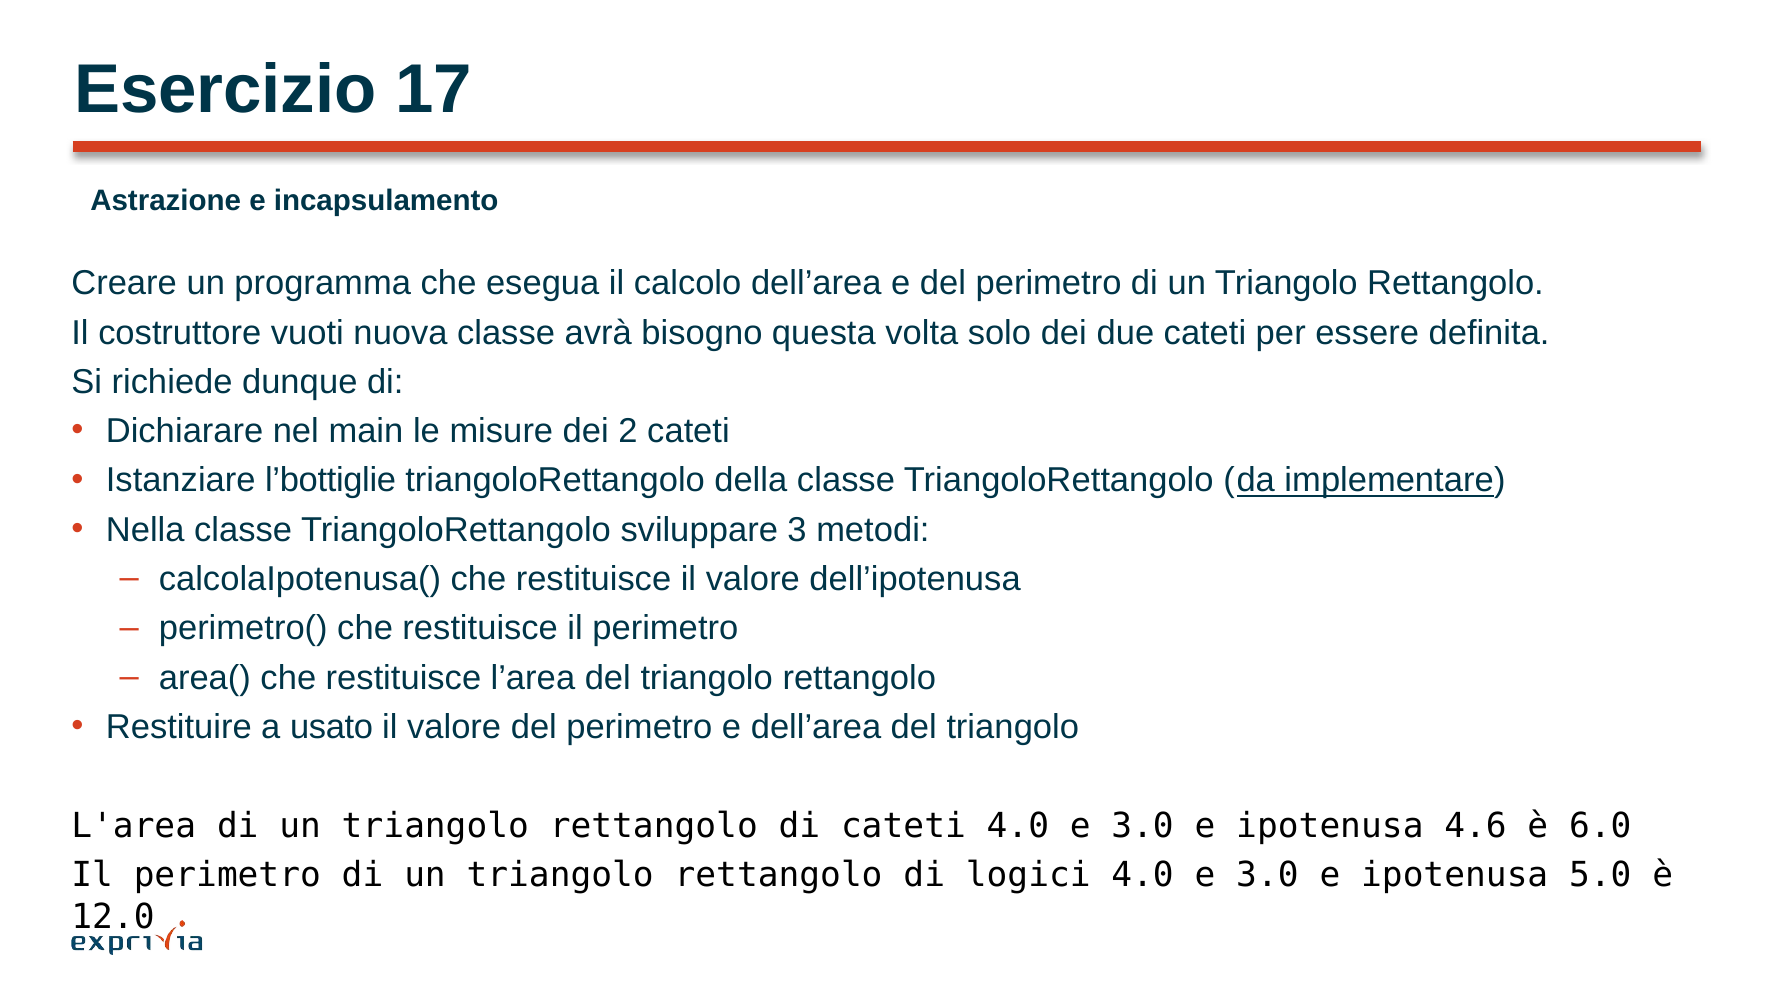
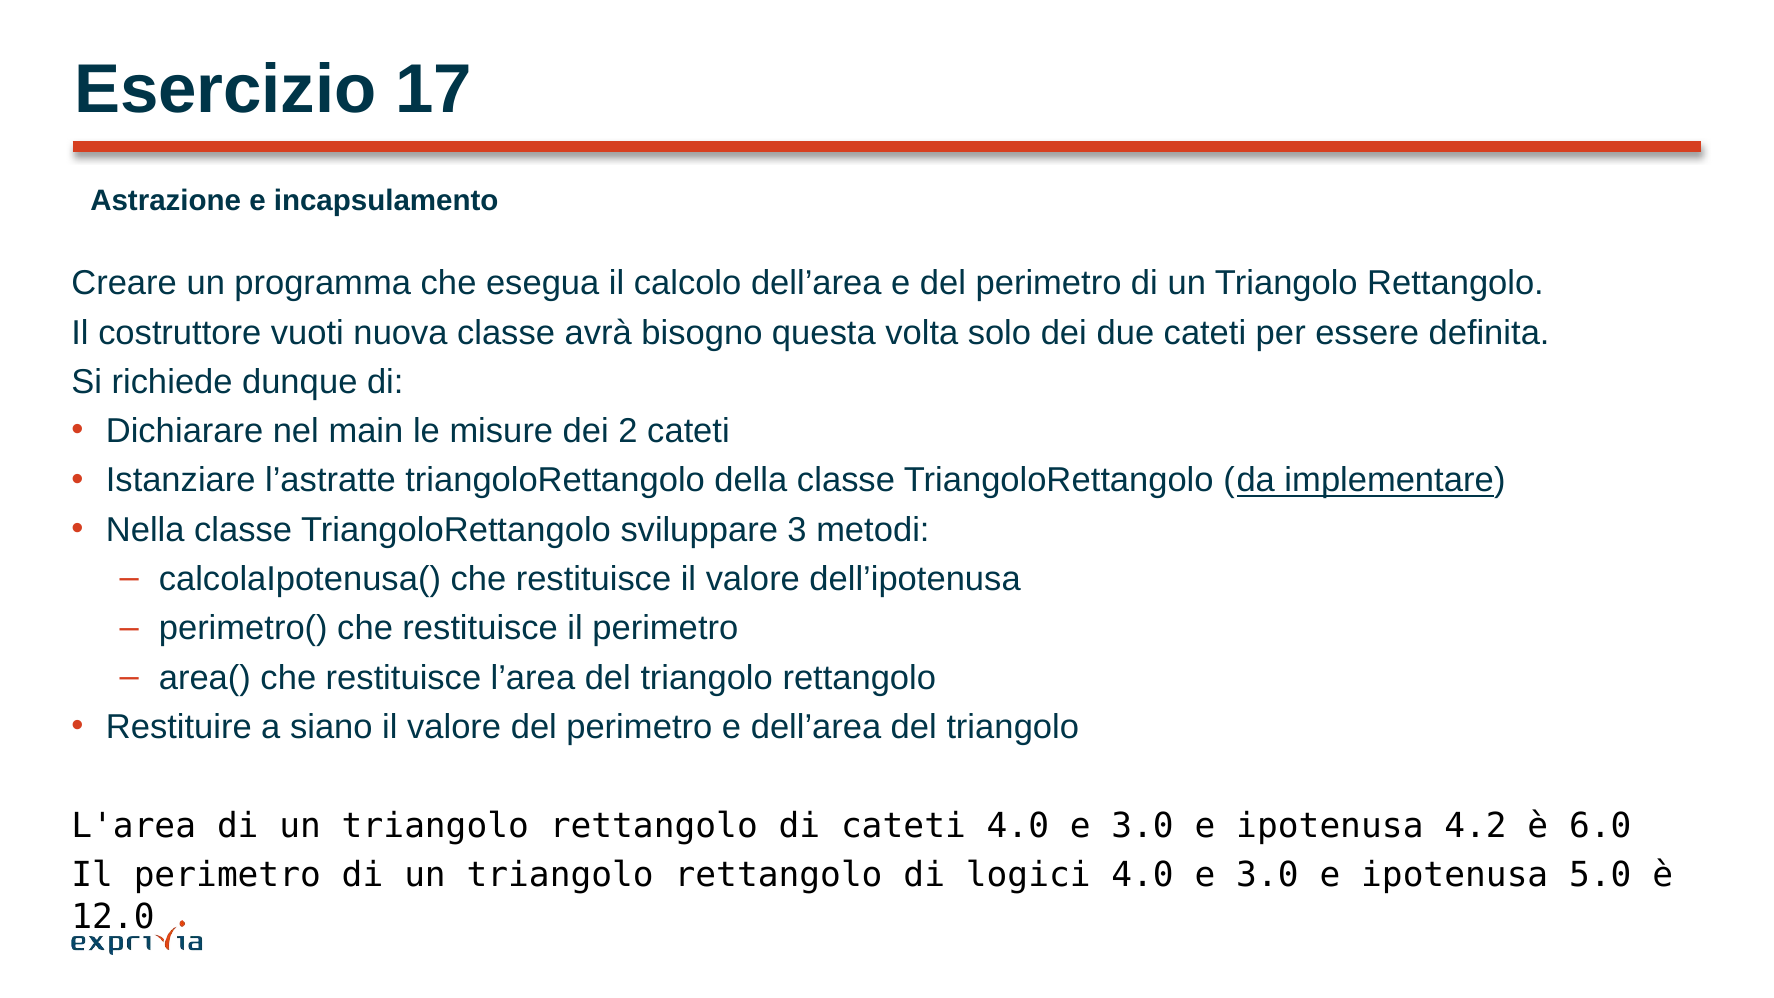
l’bottiglie: l’bottiglie -> l’astratte (330, 481)
usato: usato -> siano (331, 727)
4.6: 4.6 -> 4.2 (1476, 826)
